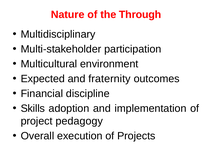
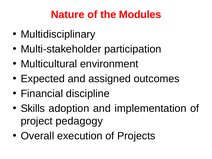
Through: Through -> Modules (140, 15)
fraternity: fraternity -> assigned (110, 79)
